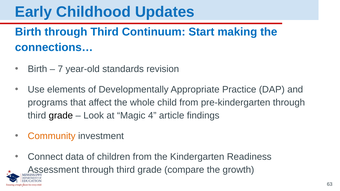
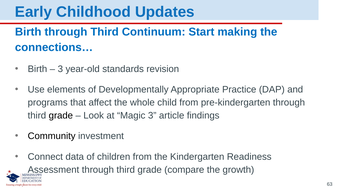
7: 7 -> 3 (60, 69)
Magic 4: 4 -> 3 (152, 116)
Community colour: orange -> black (52, 136)
